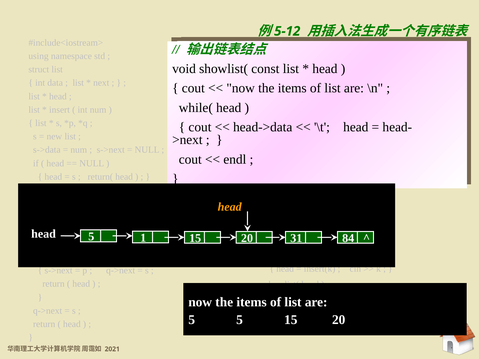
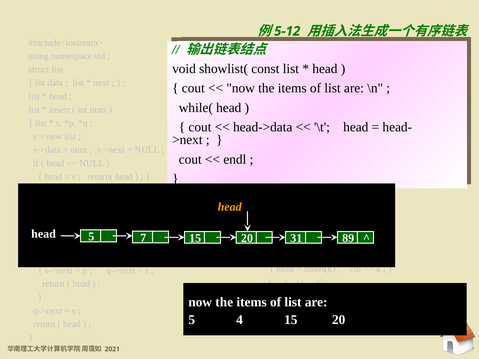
1: 1 -> 7 (143, 238)
84: 84 -> 89 (348, 238)
5 5: 5 -> 4 (240, 320)
